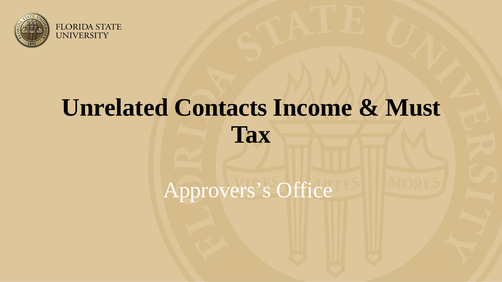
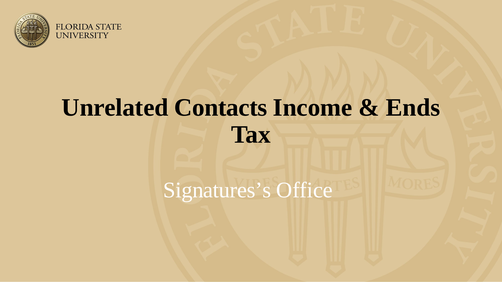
Must: Must -> Ends (413, 108)
Approvers’s: Approvers’s -> Signatures’s (217, 191)
